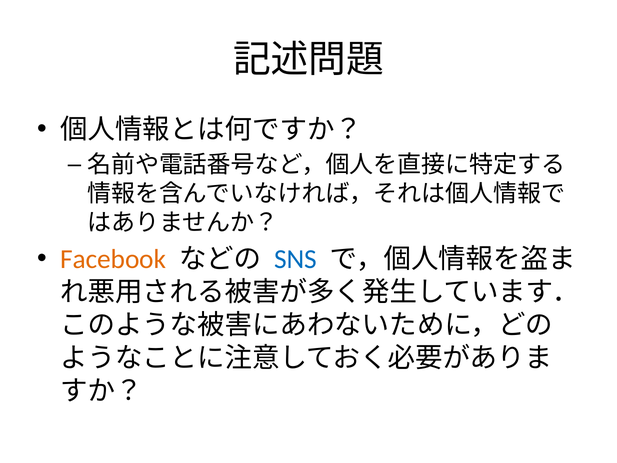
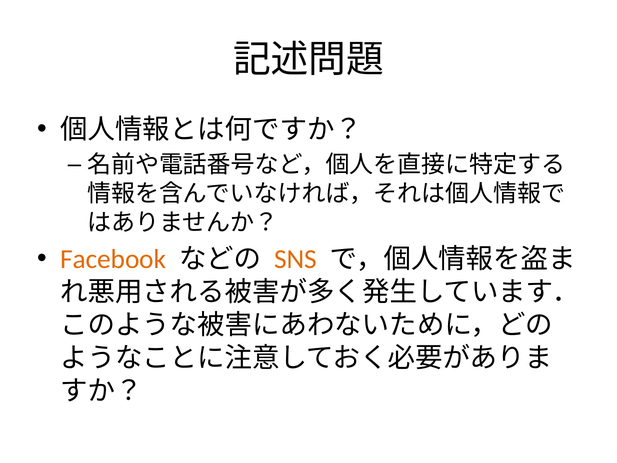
SNS colour: blue -> orange (296, 259)
